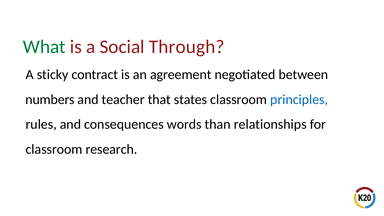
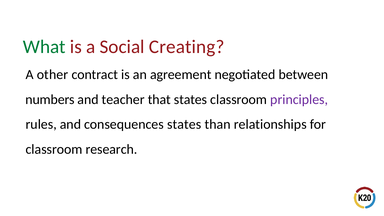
Through: Through -> Creating (187, 47)
sticky: sticky -> other (53, 74)
principles colour: blue -> purple (299, 99)
consequences words: words -> states (184, 124)
